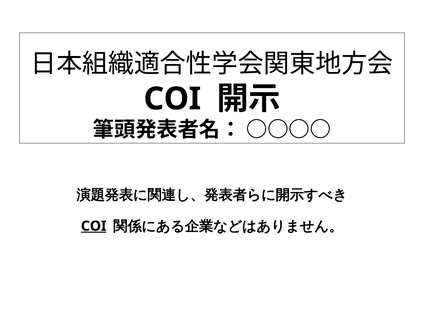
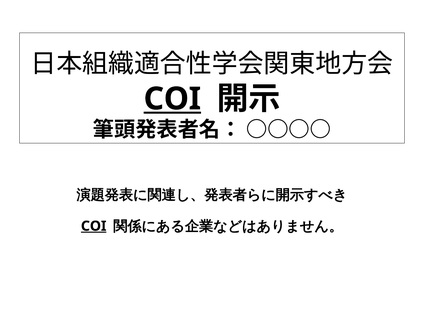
COI underline: none -> present (172, 99)
